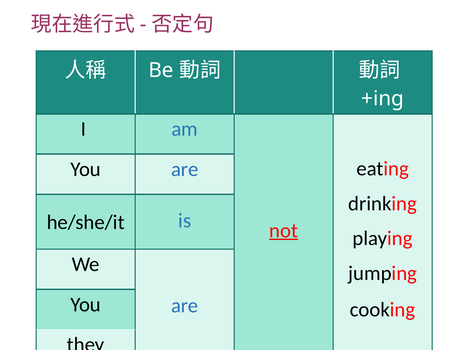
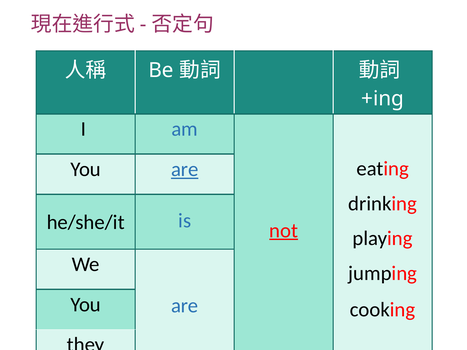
are underline: none -> present (185, 169)
